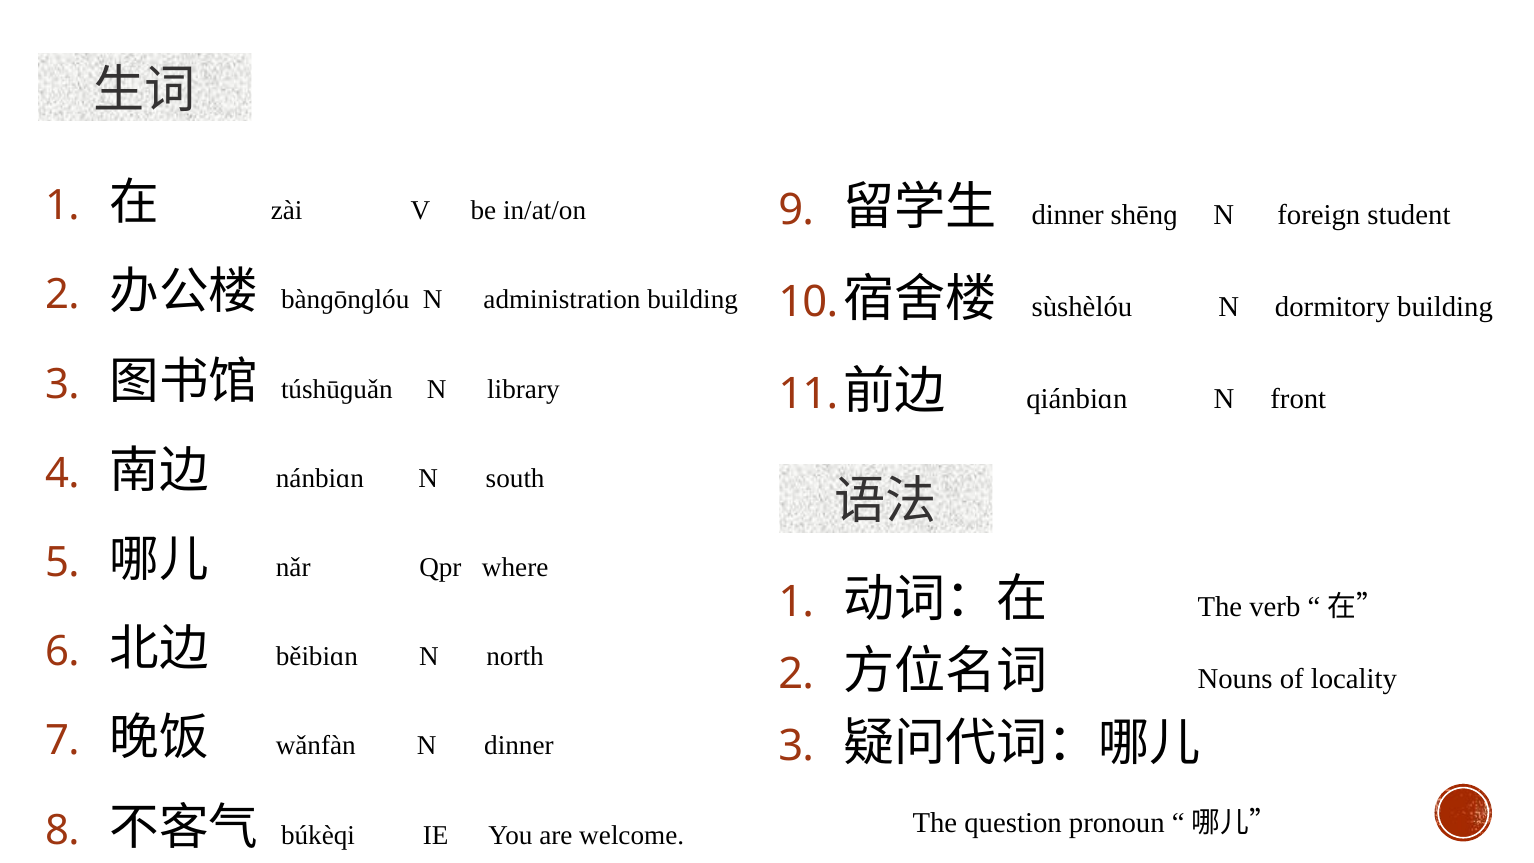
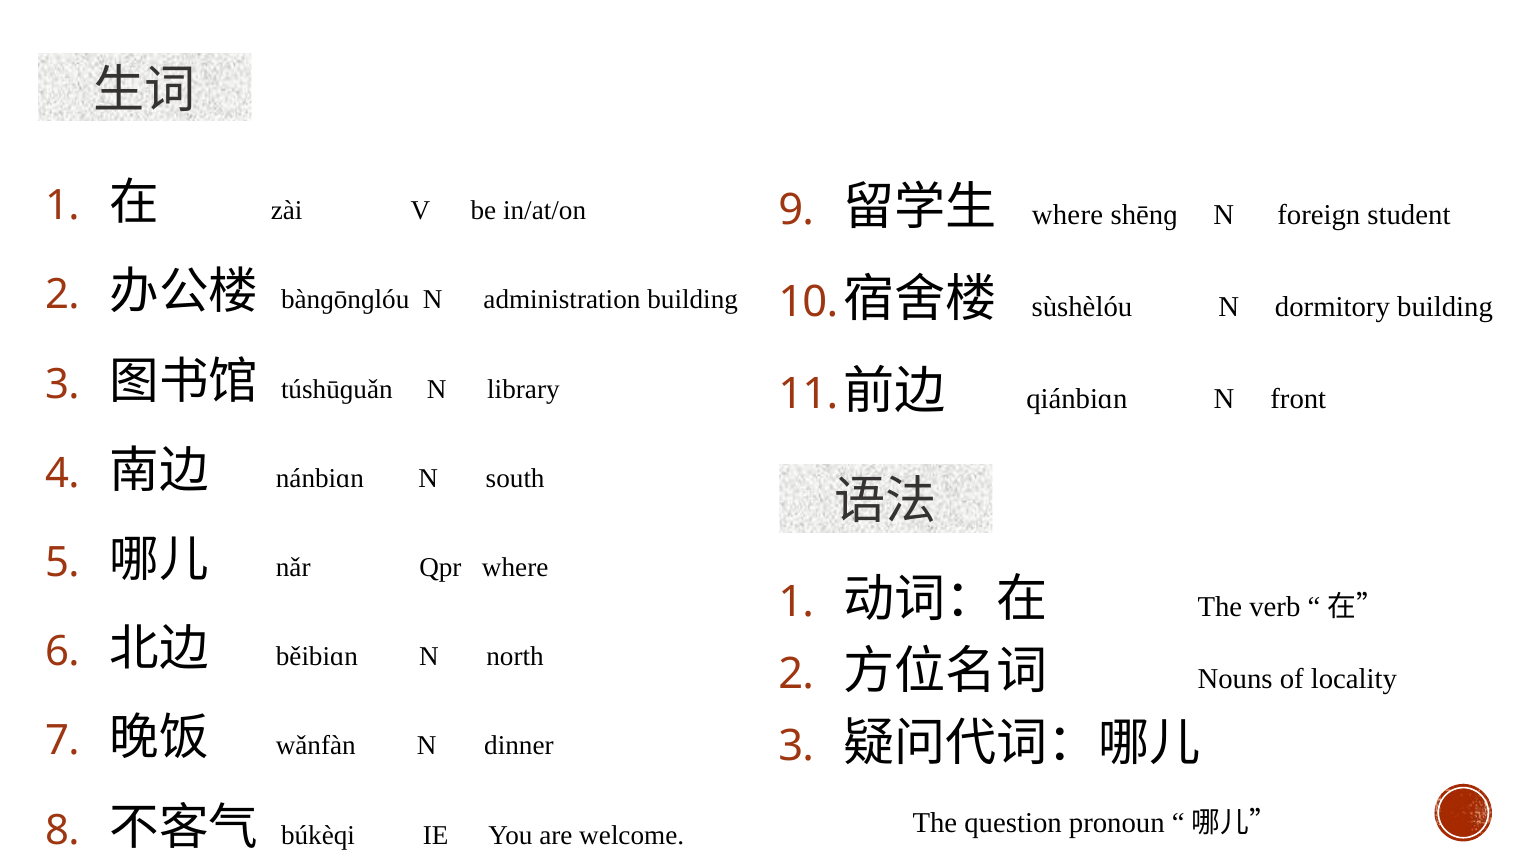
dinner: dinner -> where (1067, 215)
